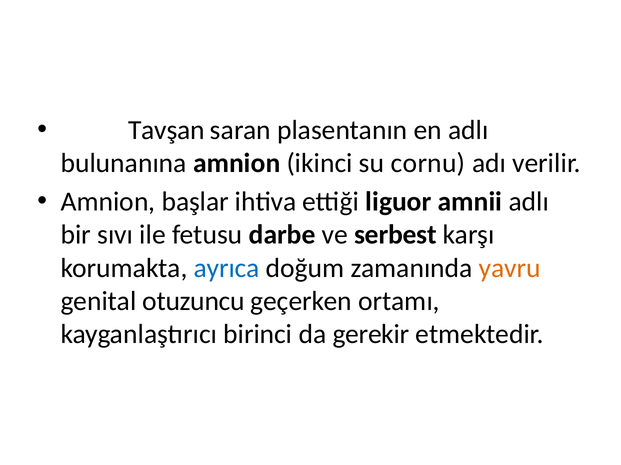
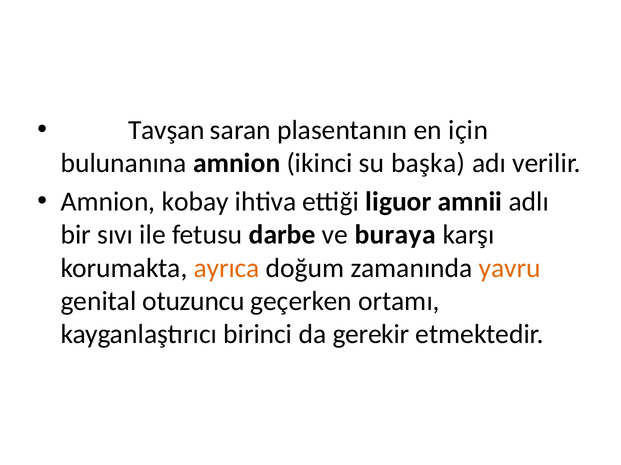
en adlı: adlı -> için (468, 130)
cornu: cornu -> başka (428, 163)
başlar: başlar -> kobay (195, 202)
serbest: serbest -> buraya (395, 235)
ayrıca colour: blue -> orange (227, 268)
